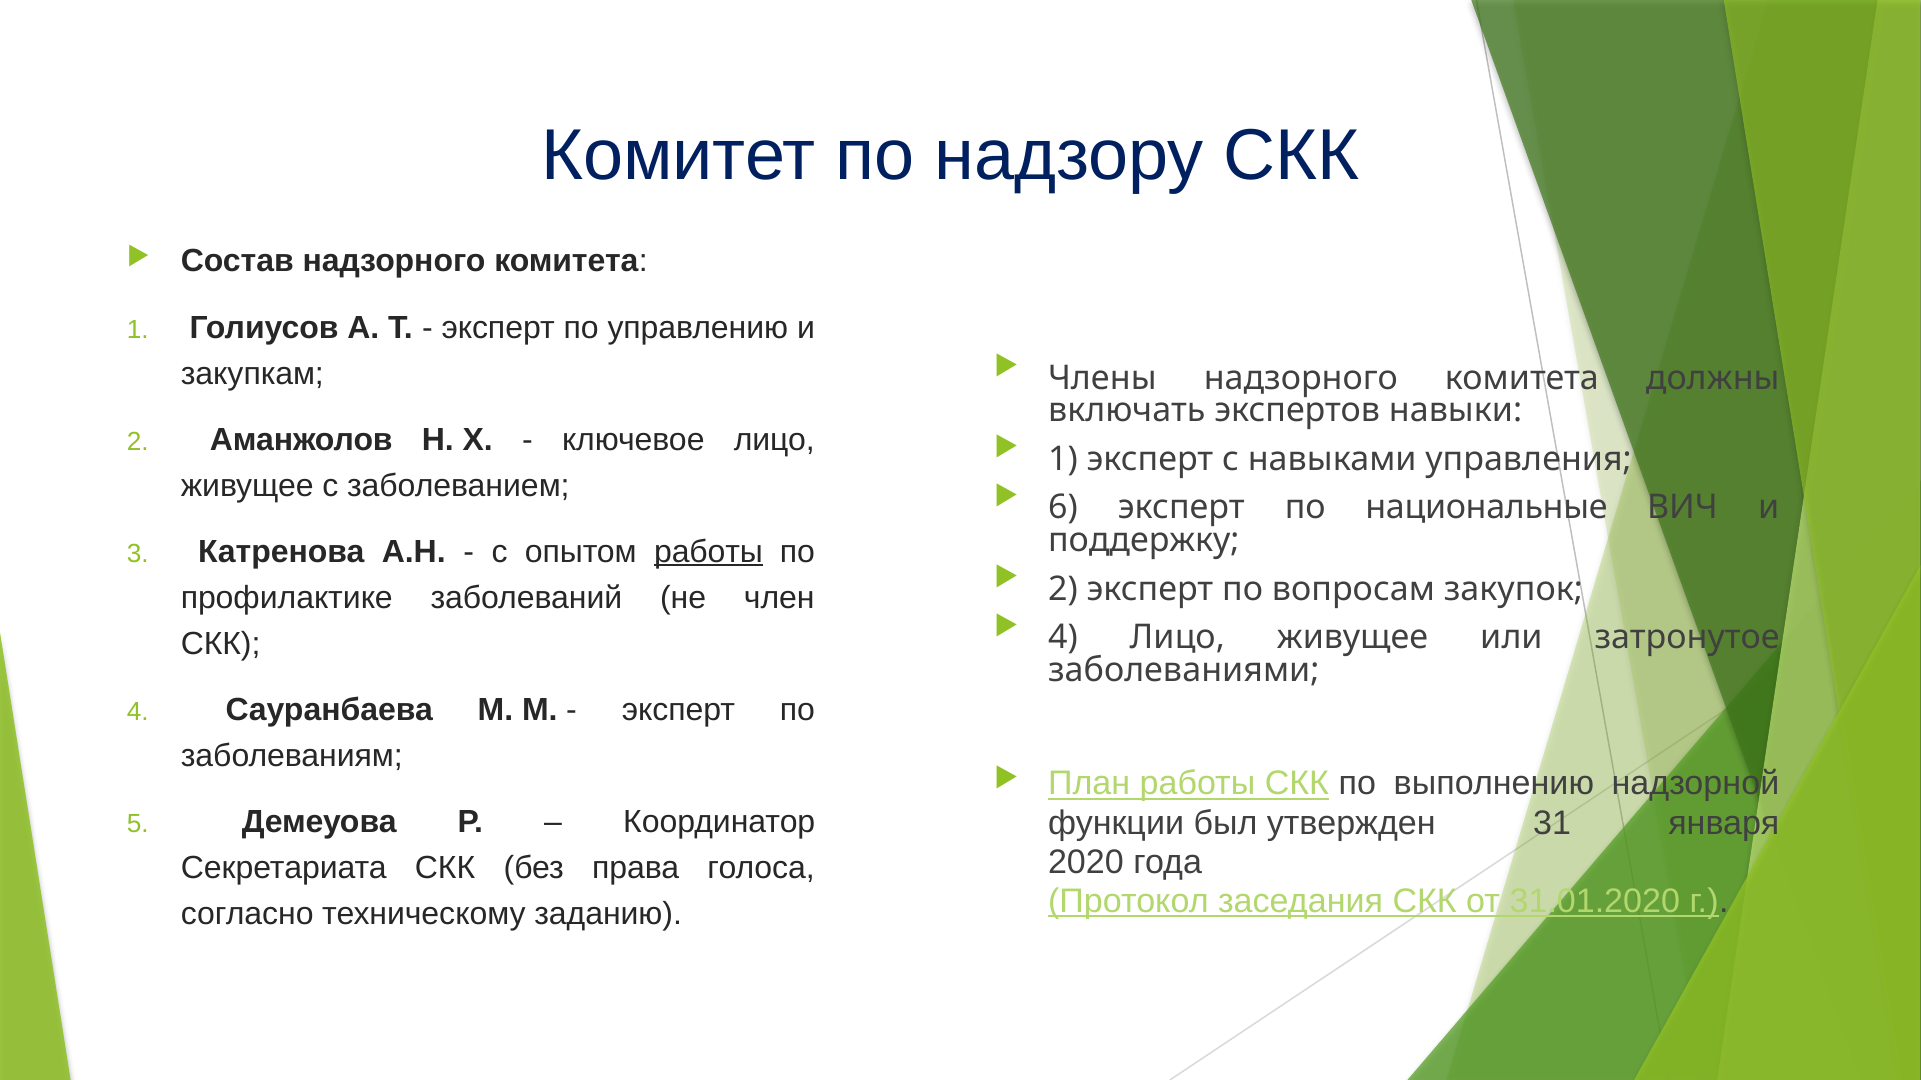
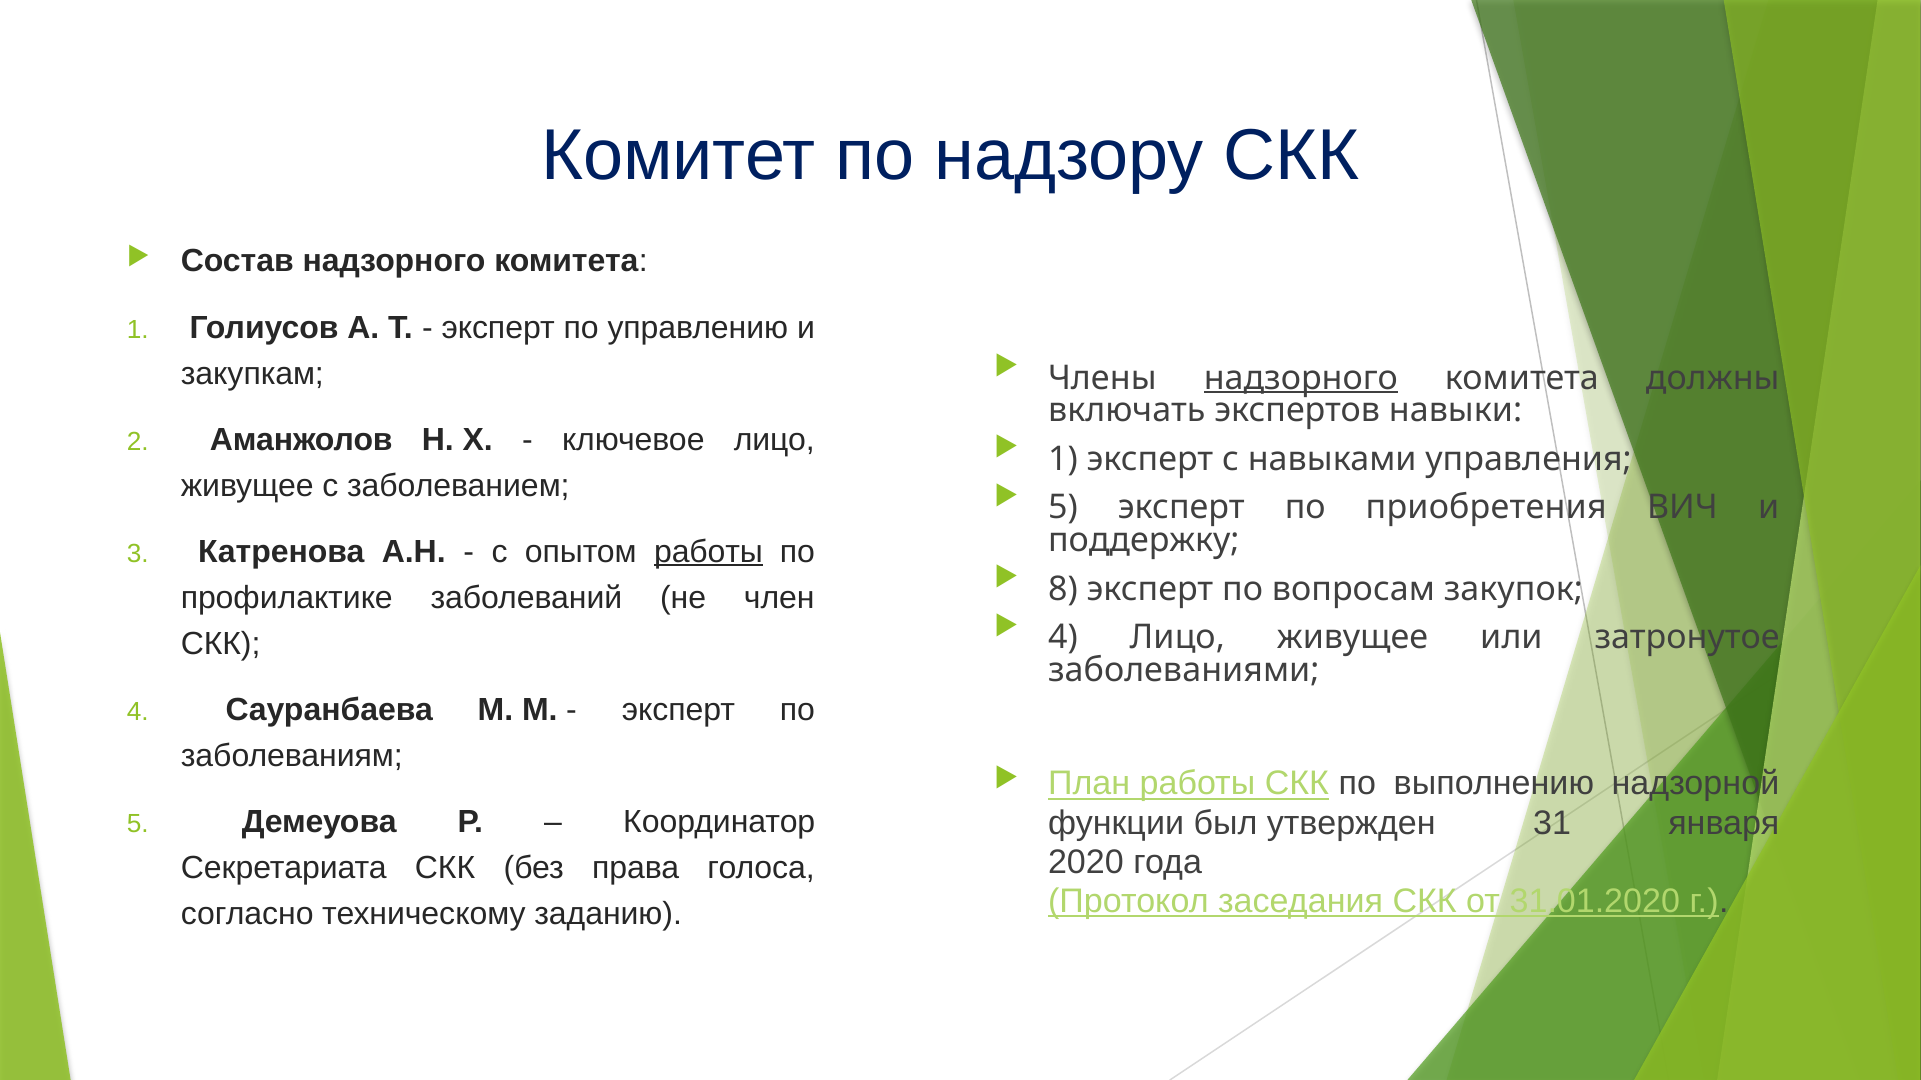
надзорного underline: none -> present (1301, 378)
6: 6 -> 5 (1063, 508)
национальные: национальные -> приобретения (1486, 508)
2: 2 -> 8 (1063, 589)
